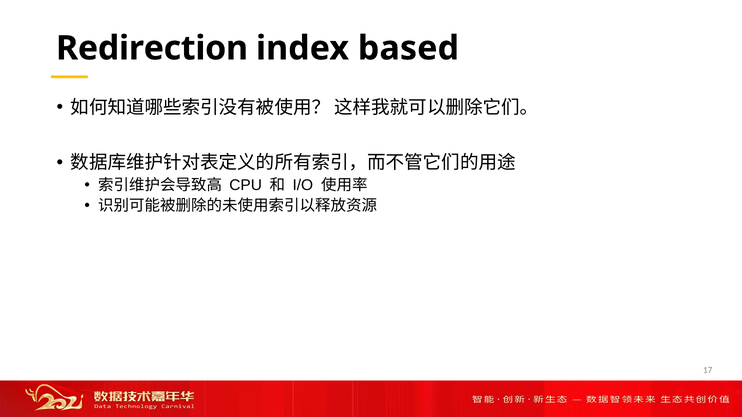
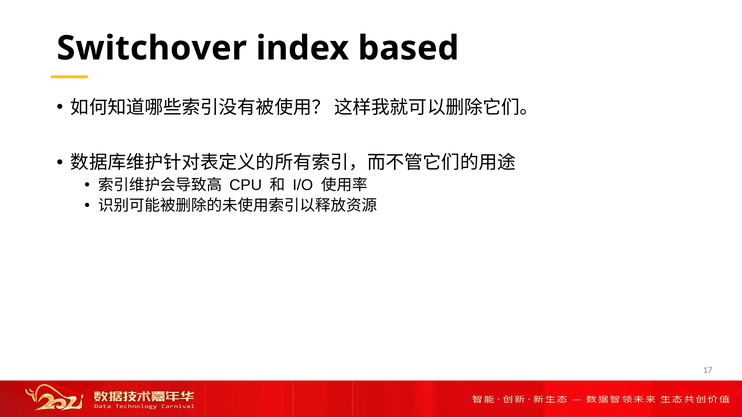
Redirection: Redirection -> Switchover (152, 48)
